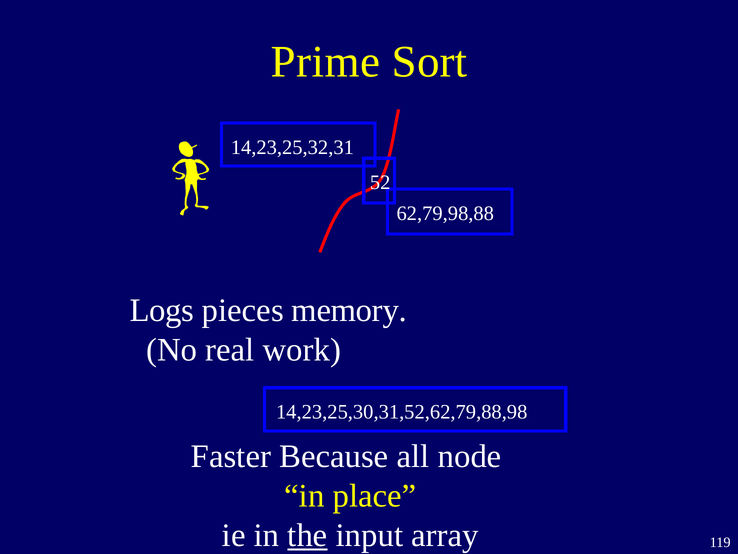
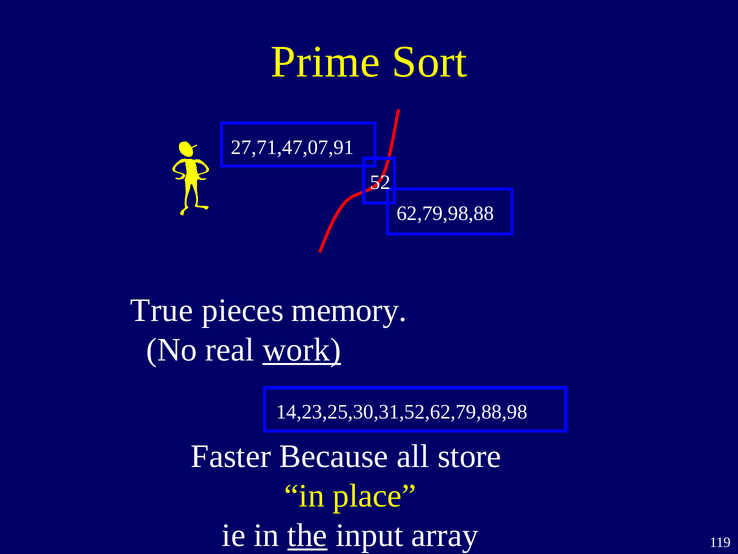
14,23,25,32,31: 14,23,25,32,31 -> 27,71,47,07,91 (292, 147)
Logs: Logs -> True (162, 310)
work underline: none -> present (302, 349)
node: node -> store (470, 456)
